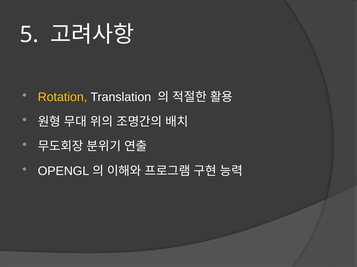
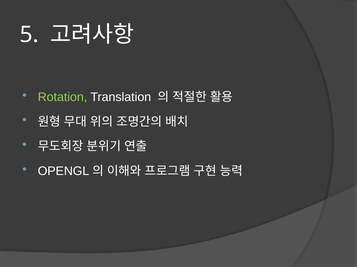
Rotation colour: yellow -> light green (63, 97)
